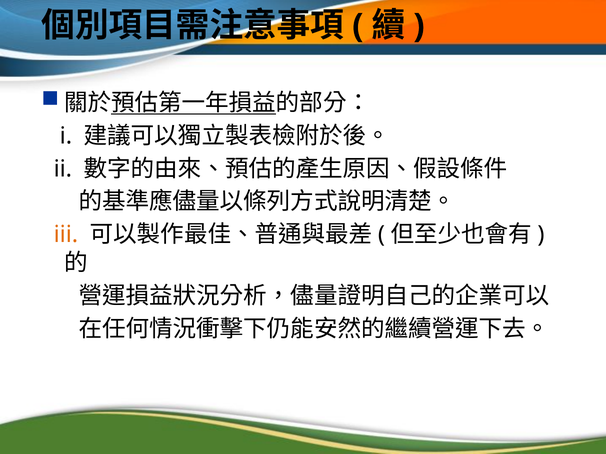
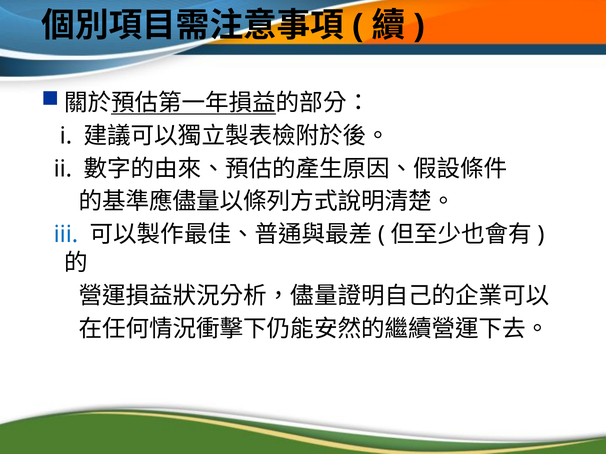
iii colour: orange -> blue (66, 235)
